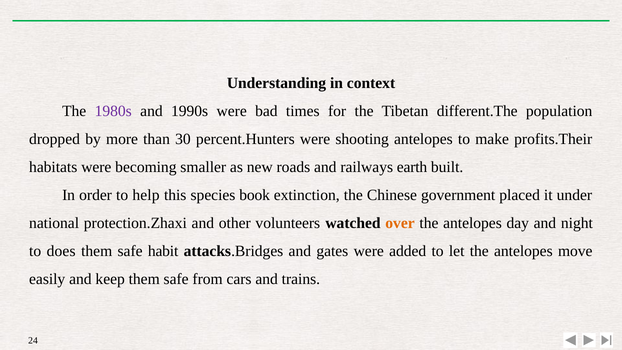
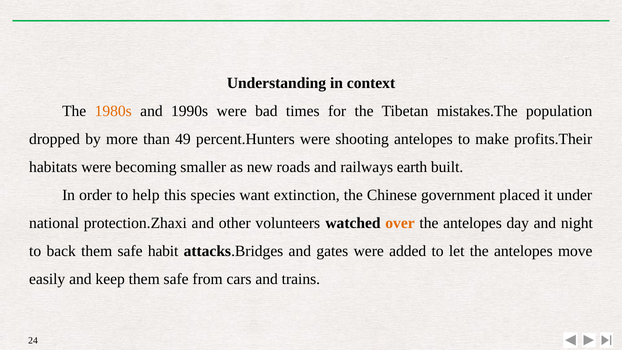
1980s colour: purple -> orange (113, 111)
different.The: different.The -> mistakes.The (477, 111)
30: 30 -> 49 (183, 139)
book: book -> want (255, 195)
does: does -> back (61, 251)
